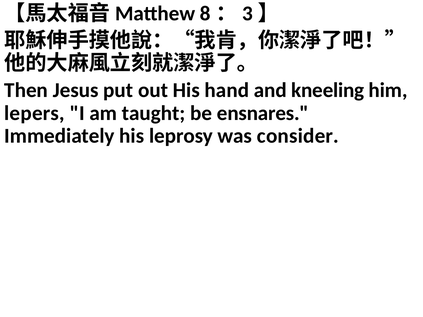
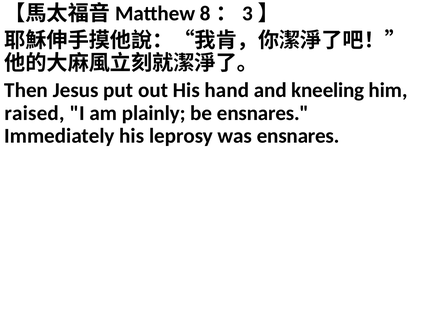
lepers: lepers -> raised (34, 113)
taught: taught -> plainly (154, 113)
was consider: consider -> ensnares (298, 136)
